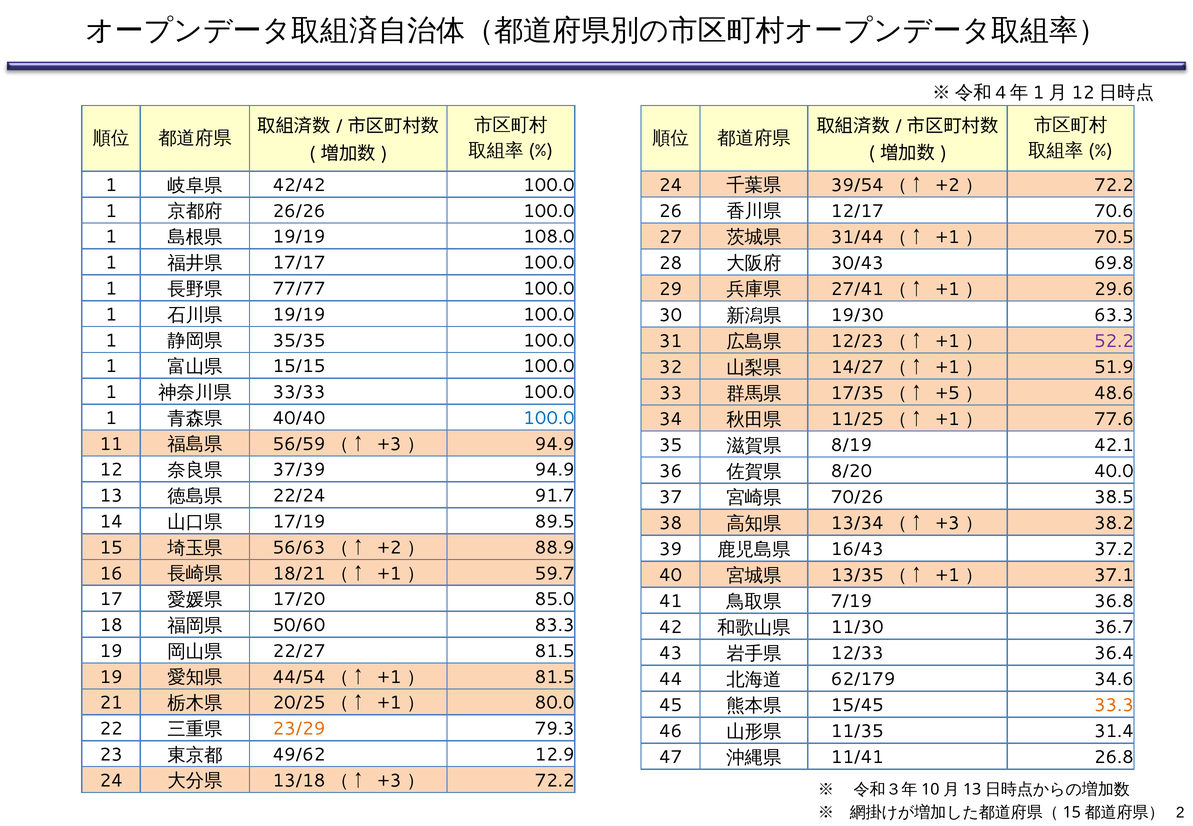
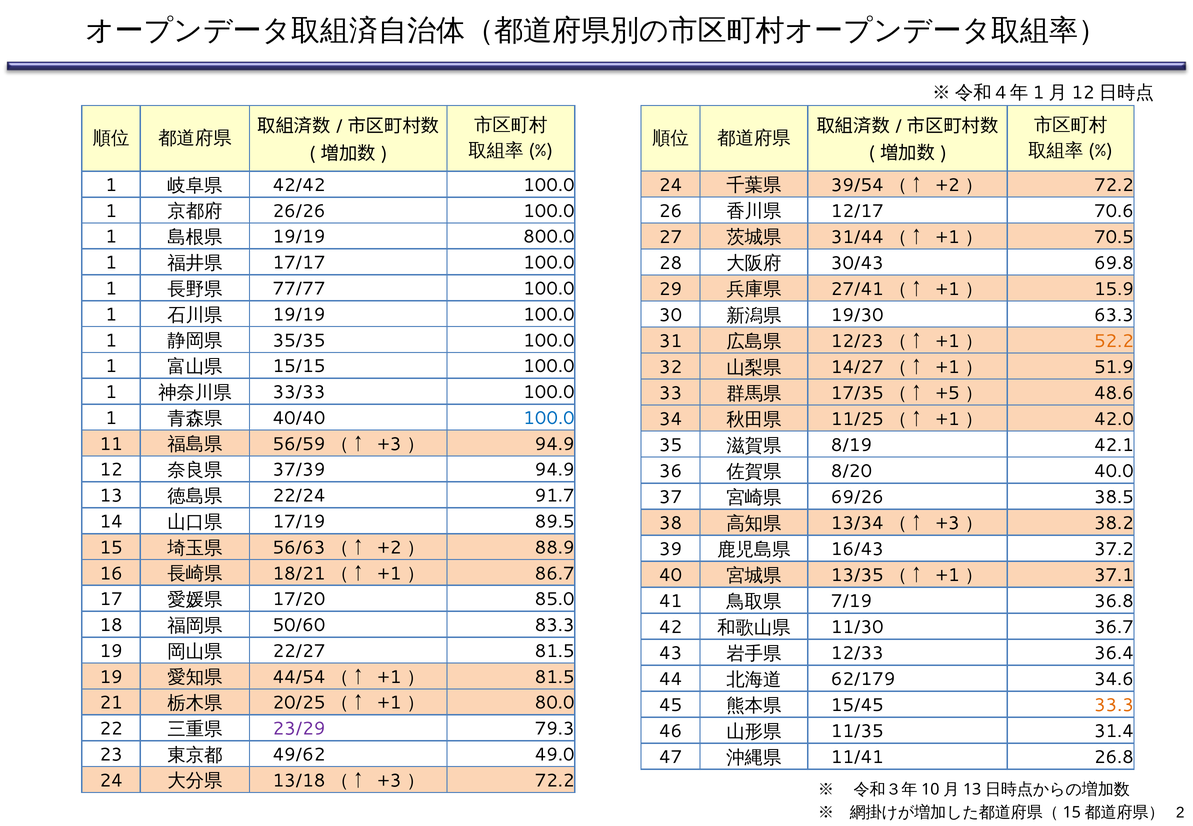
108.0: 108.0 -> 800.0 (549, 237)
29.6: 29.6 -> 15.9 (1114, 289)
52.2 colour: purple -> orange (1114, 341)
77.6: 77.6 -> 42.0 (1114, 419)
70/26: 70/26 -> 69/26 (857, 497)
59.7: 59.7 -> 86.7 (555, 573)
23/29 colour: orange -> purple (299, 729)
12.9: 12.9 -> 49.0 (555, 755)
